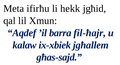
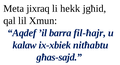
ifirħu: ifirħu -> jixraq (38, 8)
jgħallem: jgħallem -> nitħabtu (91, 45)
